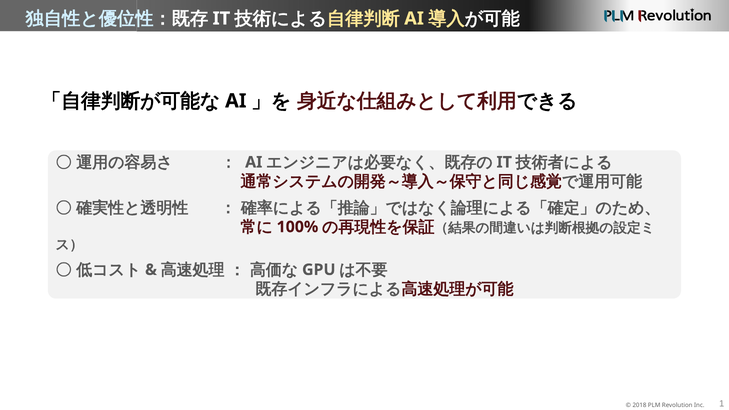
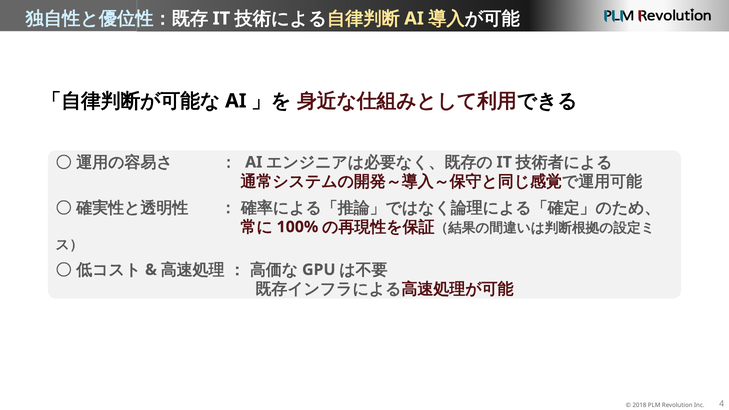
1: 1 -> 4 (722, 404)
